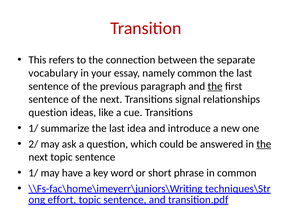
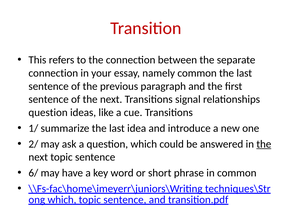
vocabulary: vocabulary -> connection (53, 73)
the underline: present -> none (215, 86)
1/: 1/ -> 6/ (33, 173)
effort: effort -> which (62, 200)
